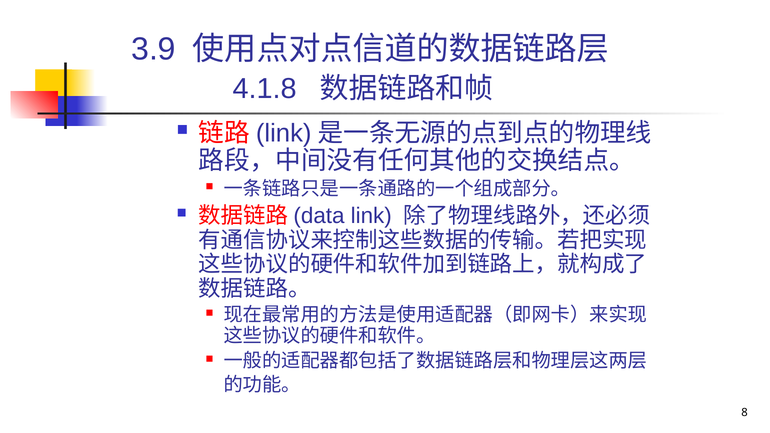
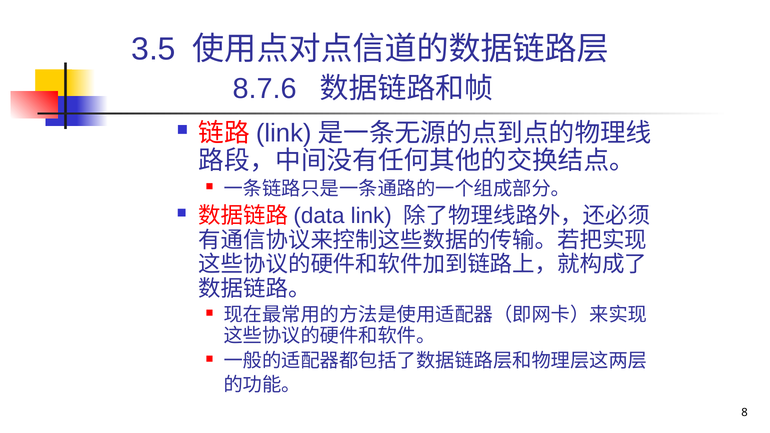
3.9: 3.9 -> 3.5 (154, 49)
4.1.8: 4.1.8 -> 8.7.6 (265, 89)
